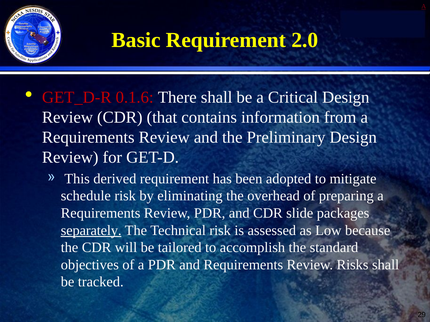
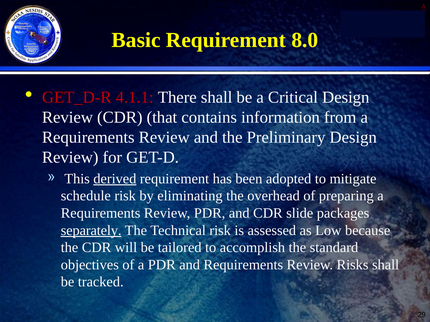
2.0: 2.0 -> 8.0 (305, 40)
0.1.6: 0.1.6 -> 4.1.1 (135, 98)
derived underline: none -> present (115, 179)
